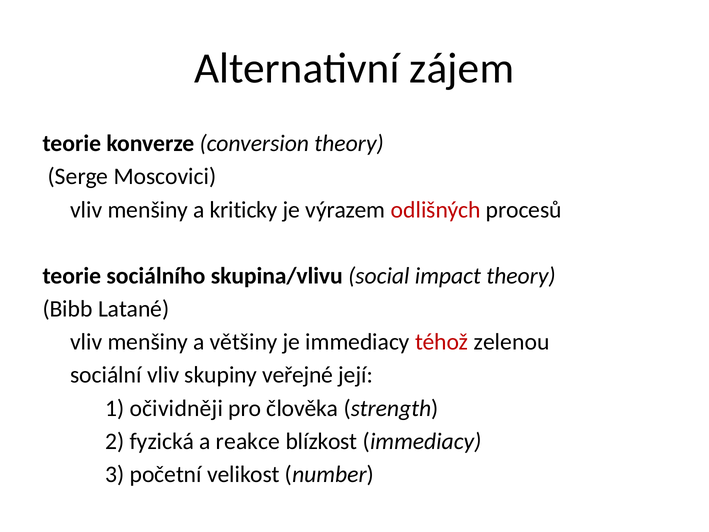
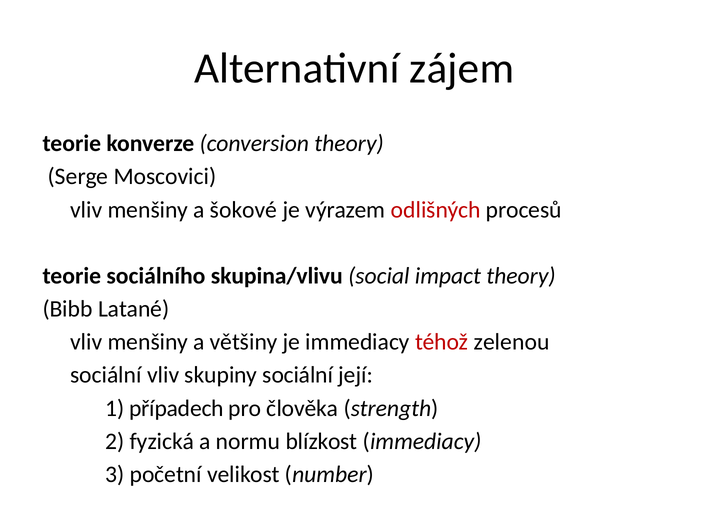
kriticky: kriticky -> šokové (244, 210)
skupiny veřejné: veřejné -> sociální (298, 375)
očividněji: očividněji -> případech (176, 408)
reakce: reakce -> normu (248, 441)
